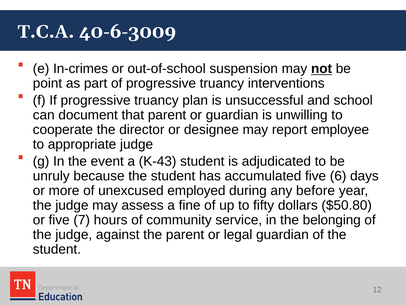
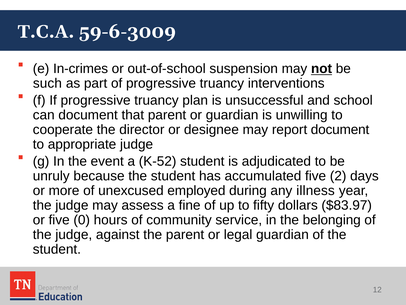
40-6-3009: 40-6-3009 -> 59-6-3009 (127, 32)
point: point -> such (47, 83)
report employee: employee -> document (340, 129)
K-43: K-43 -> K-52 (158, 161)
6: 6 -> 2 (338, 176)
before: before -> illness (316, 190)
$50.80: $50.80 -> $83.97 (347, 205)
7: 7 -> 0 (82, 220)
